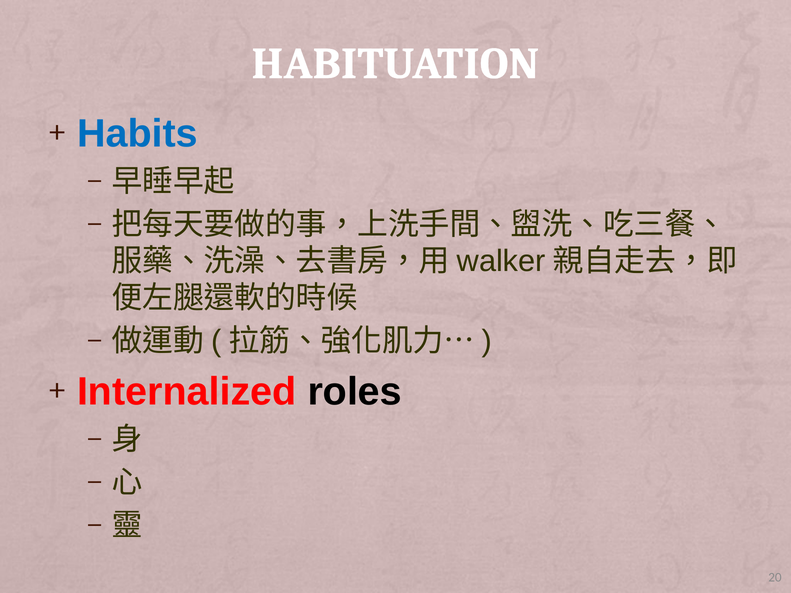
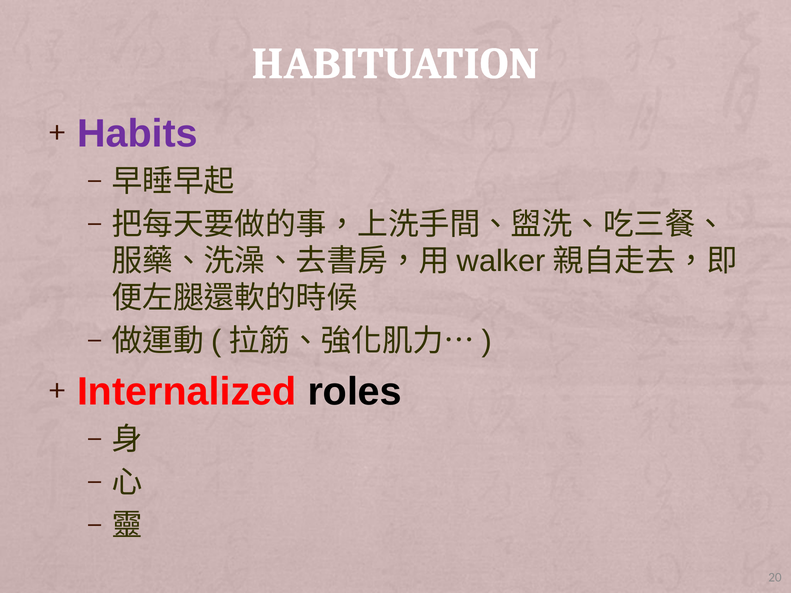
Habits colour: blue -> purple (137, 134)
